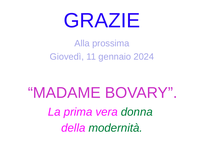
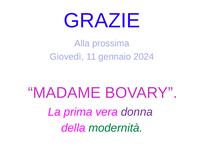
donna colour: green -> purple (137, 112)
